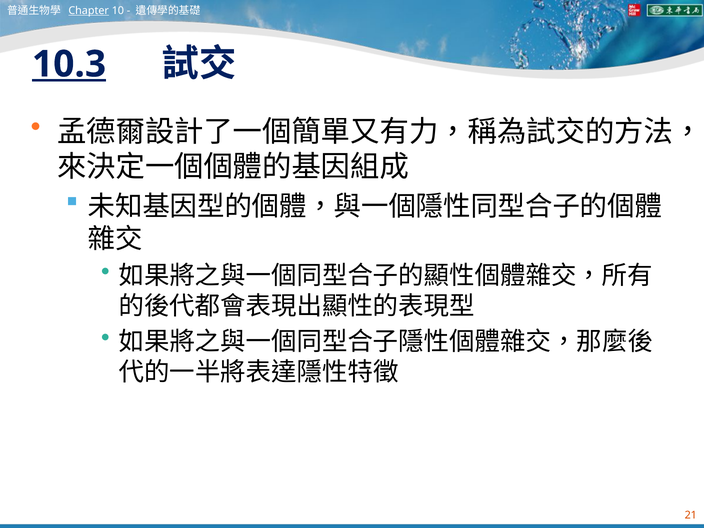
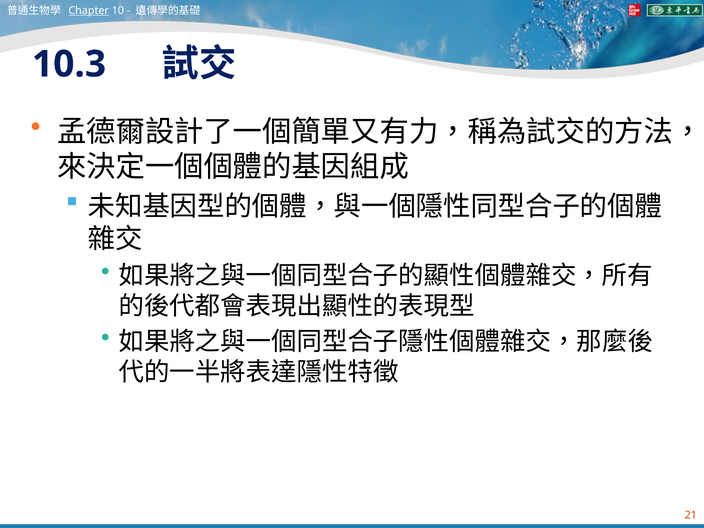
10.3 underline: present -> none (69, 64)
